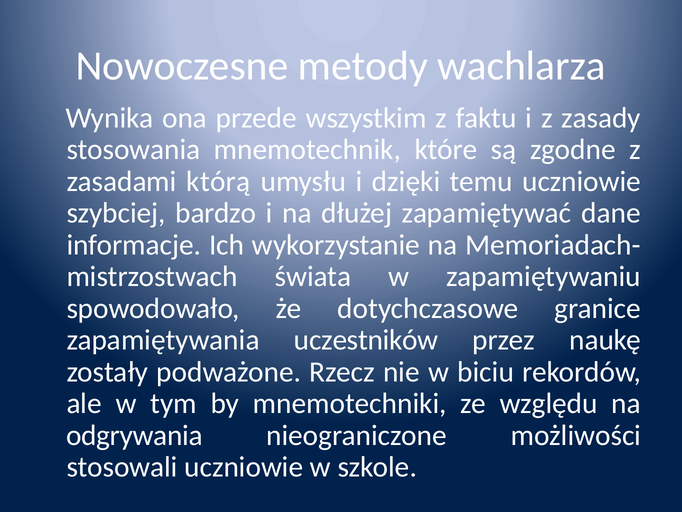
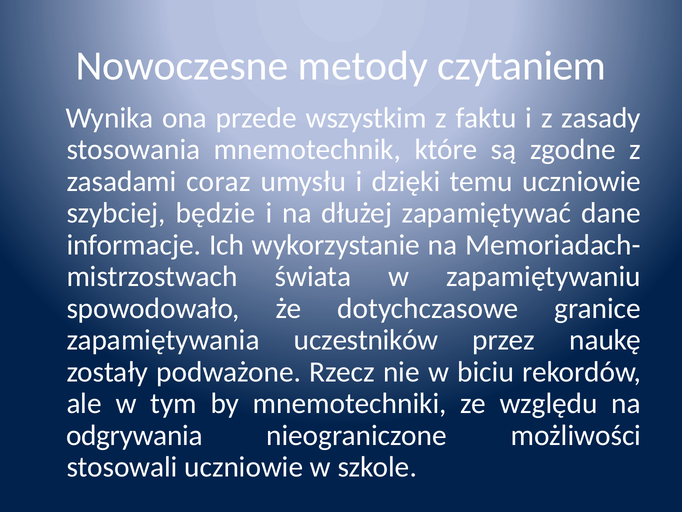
wachlarza: wachlarza -> czytaniem (522, 66)
którą: którą -> coraz (219, 181)
bardzo: bardzo -> będzie (215, 213)
